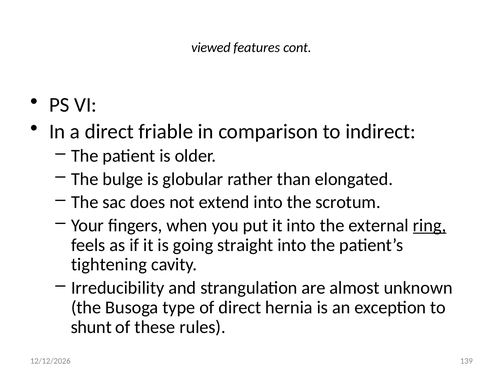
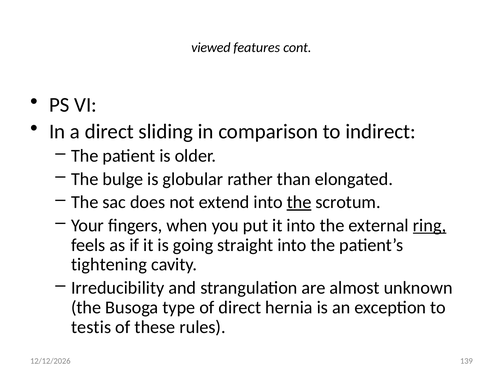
friable: friable -> sliding (166, 131)
the underline: none -> present (299, 202)
shunt: shunt -> testis (91, 326)
